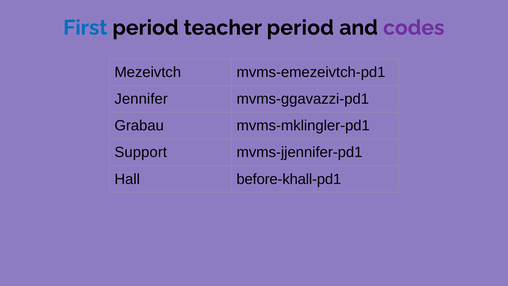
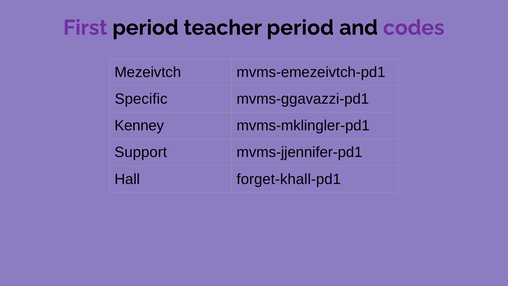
First colour: blue -> purple (85, 28)
Jennifer: Jennifer -> Specific (141, 99)
Grabau: Grabau -> Kenney (139, 126)
before-khall-pd1: before-khall-pd1 -> forget-khall-pd1 (289, 179)
